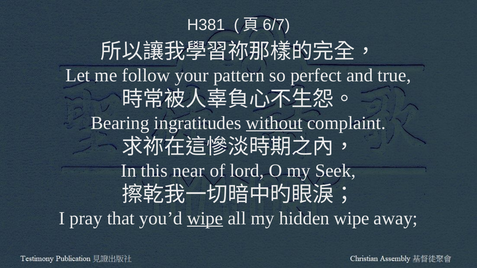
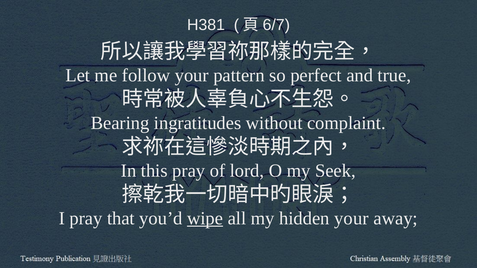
without underline: present -> none (274, 123)
this near: near -> pray (189, 171)
hidden wipe: wipe -> your (351, 218)
